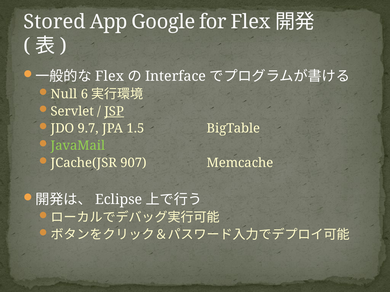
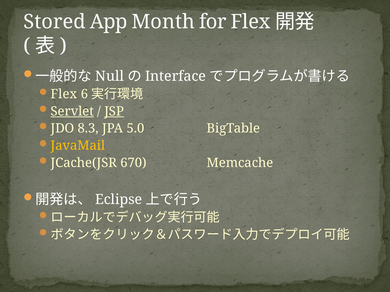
Google: Google -> Month (163, 22)
Flex: Flex -> Null (110, 76)
Null: Null -> Flex (64, 94)
Servlet underline: none -> present (72, 111)
9.7: 9.7 -> 8.3 (88, 129)
1.5: 1.5 -> 5.0 (135, 129)
JavaMail colour: light green -> yellow (78, 146)
907: 907 -> 670 (133, 163)
